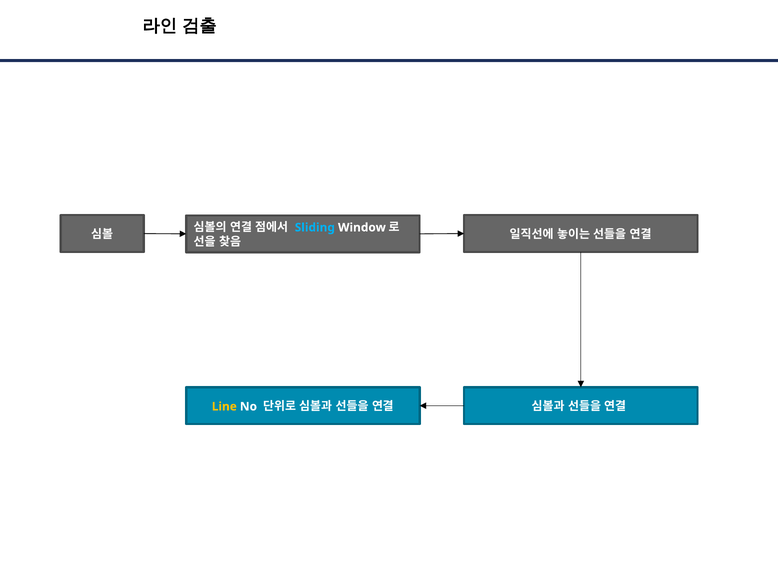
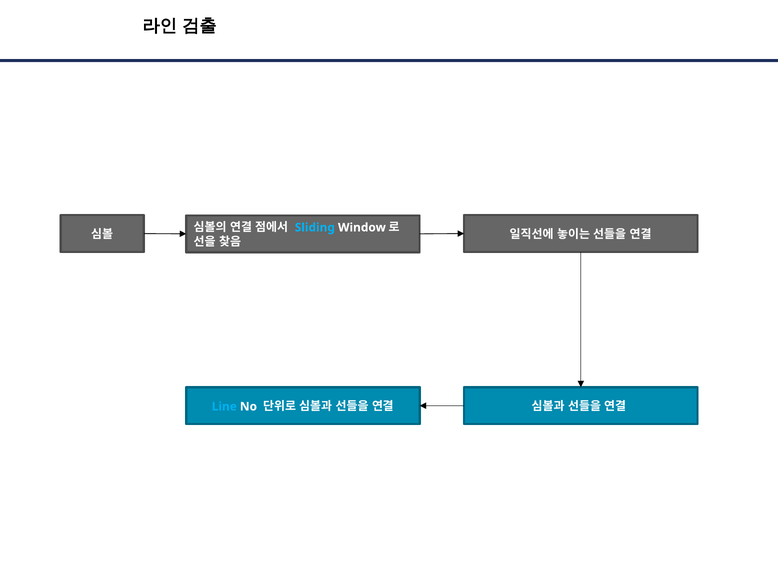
Line colour: yellow -> light blue (224, 406)
